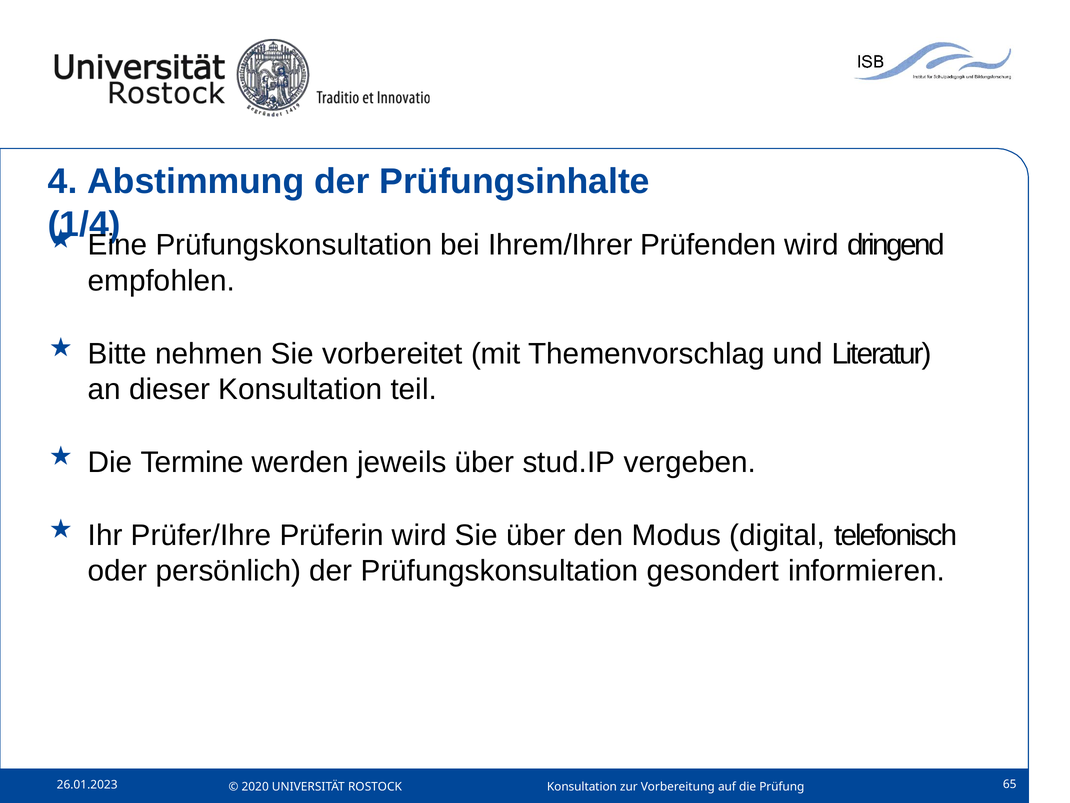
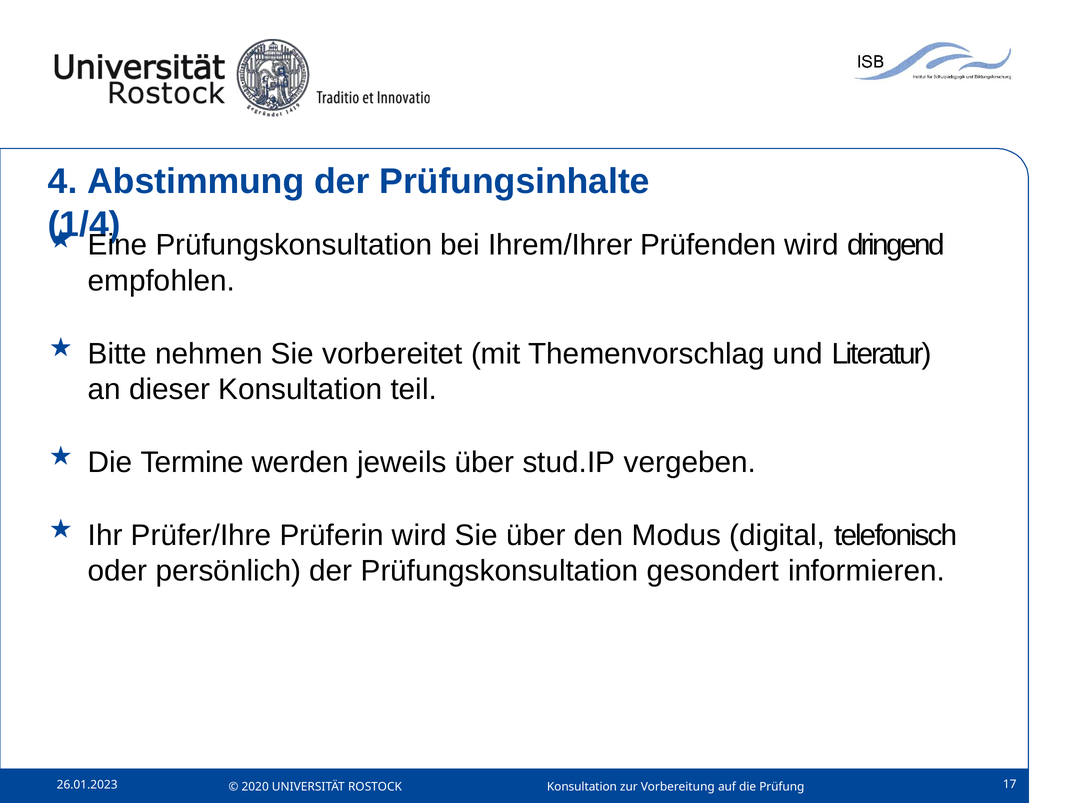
65: 65 -> 17 (1010, 784)
